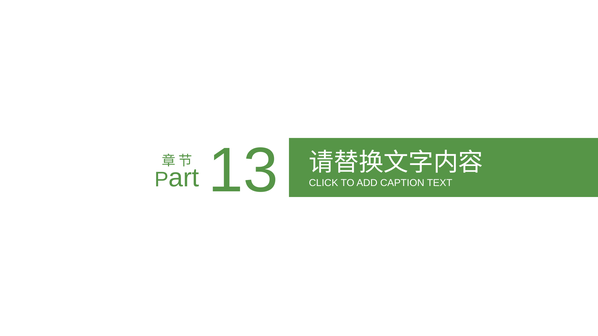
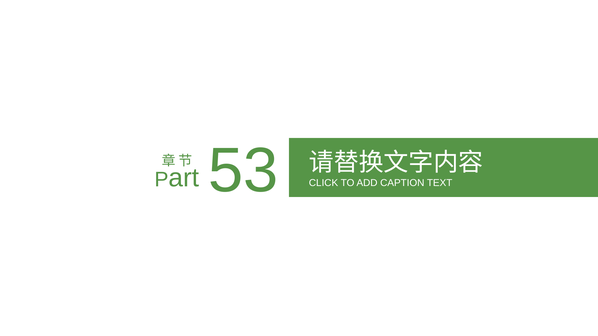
13: 13 -> 53 (243, 171)
